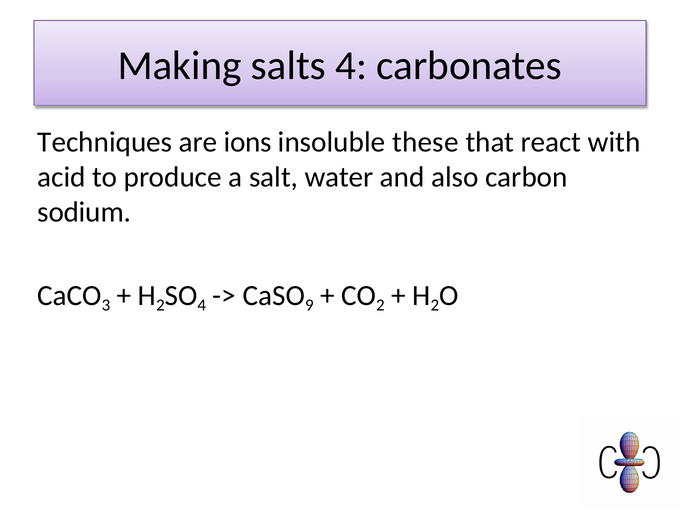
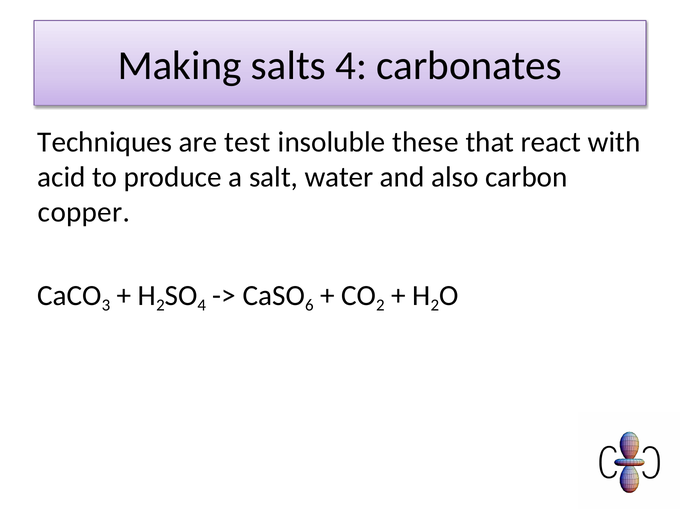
ions: ions -> test (247, 142)
sodium: sodium -> copper (84, 212)
9: 9 -> 6 (309, 305)
